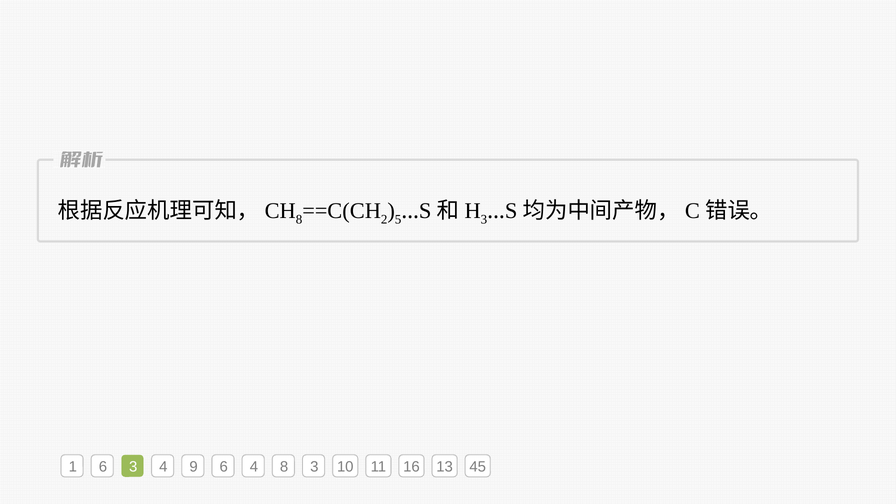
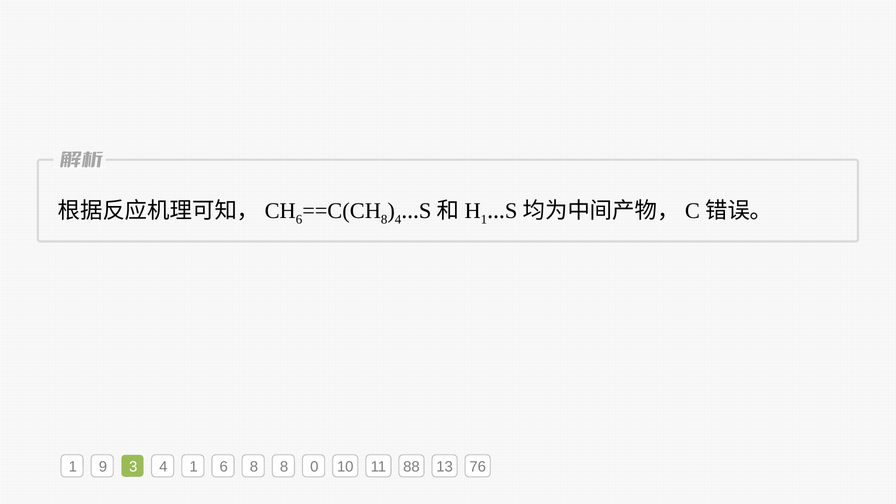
8: 8 -> 6 (299, 220)
2: 2 -> 8 (384, 220)
5: 5 -> 4 (398, 220)
3: 3 -> 1 (484, 220)
1 6: 6 -> 9 (103, 467)
4 9: 9 -> 1 (194, 467)
6 4: 4 -> 8 (254, 467)
8 3: 3 -> 0 (314, 467)
16: 16 -> 88 (411, 467)
45: 45 -> 76 (478, 467)
